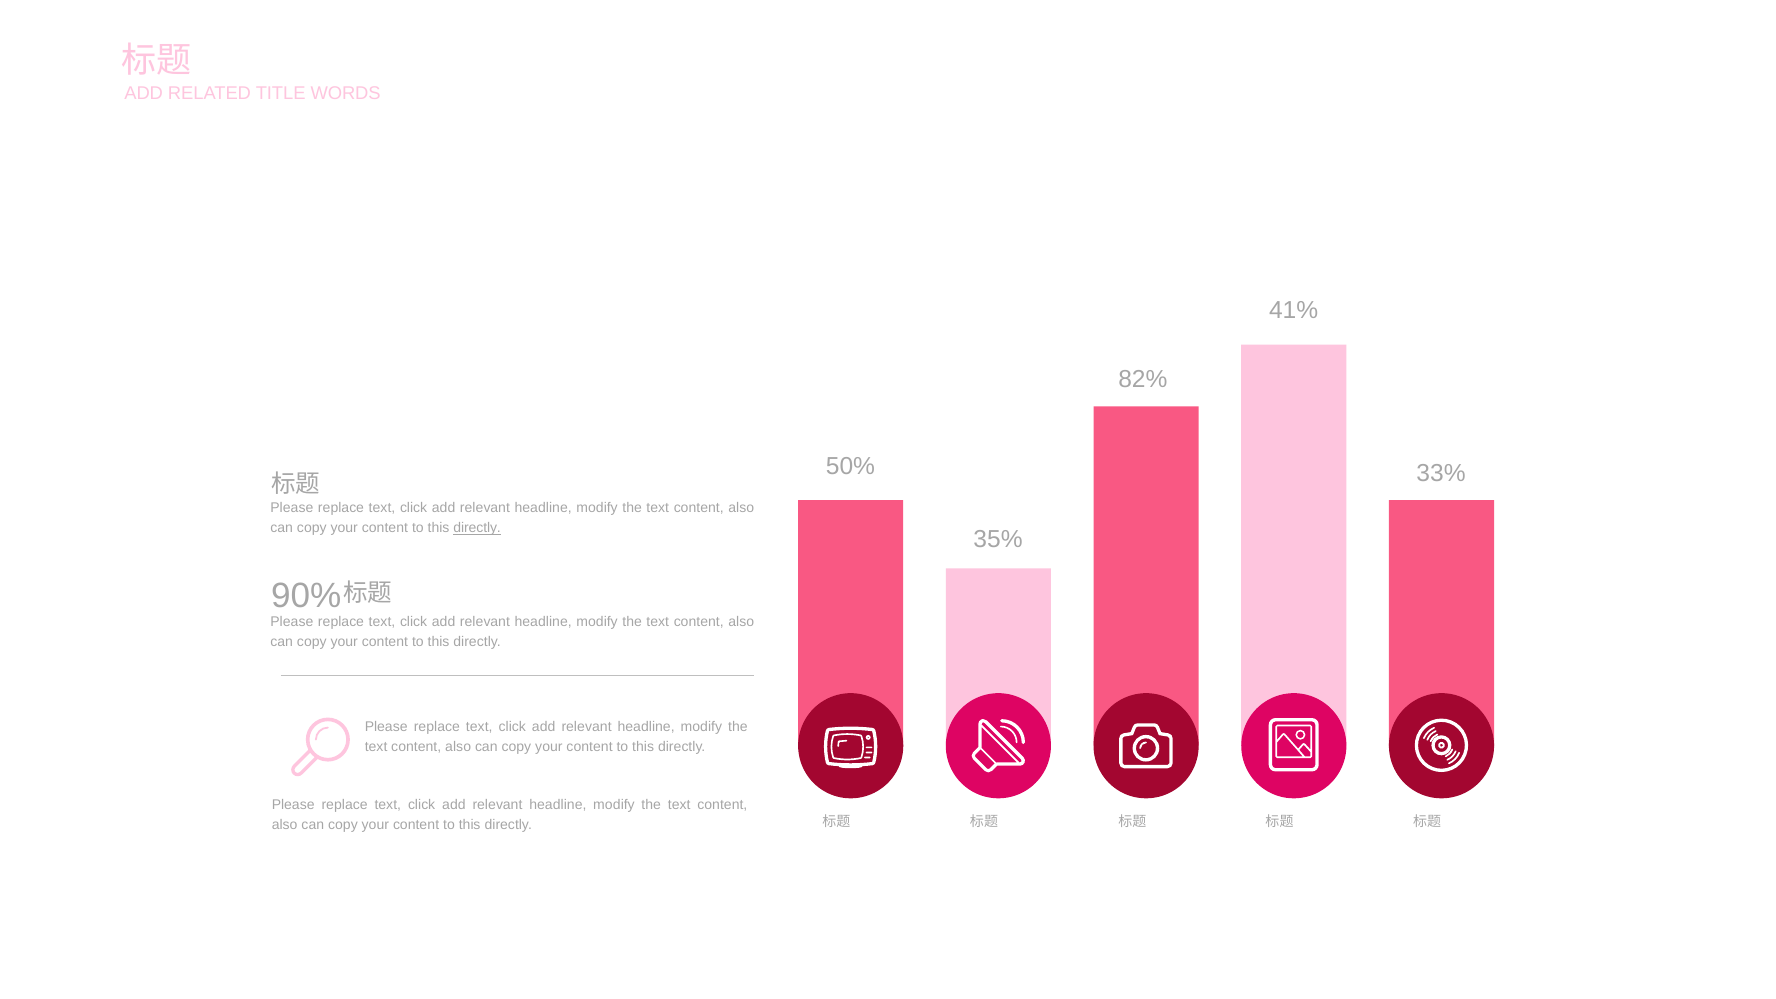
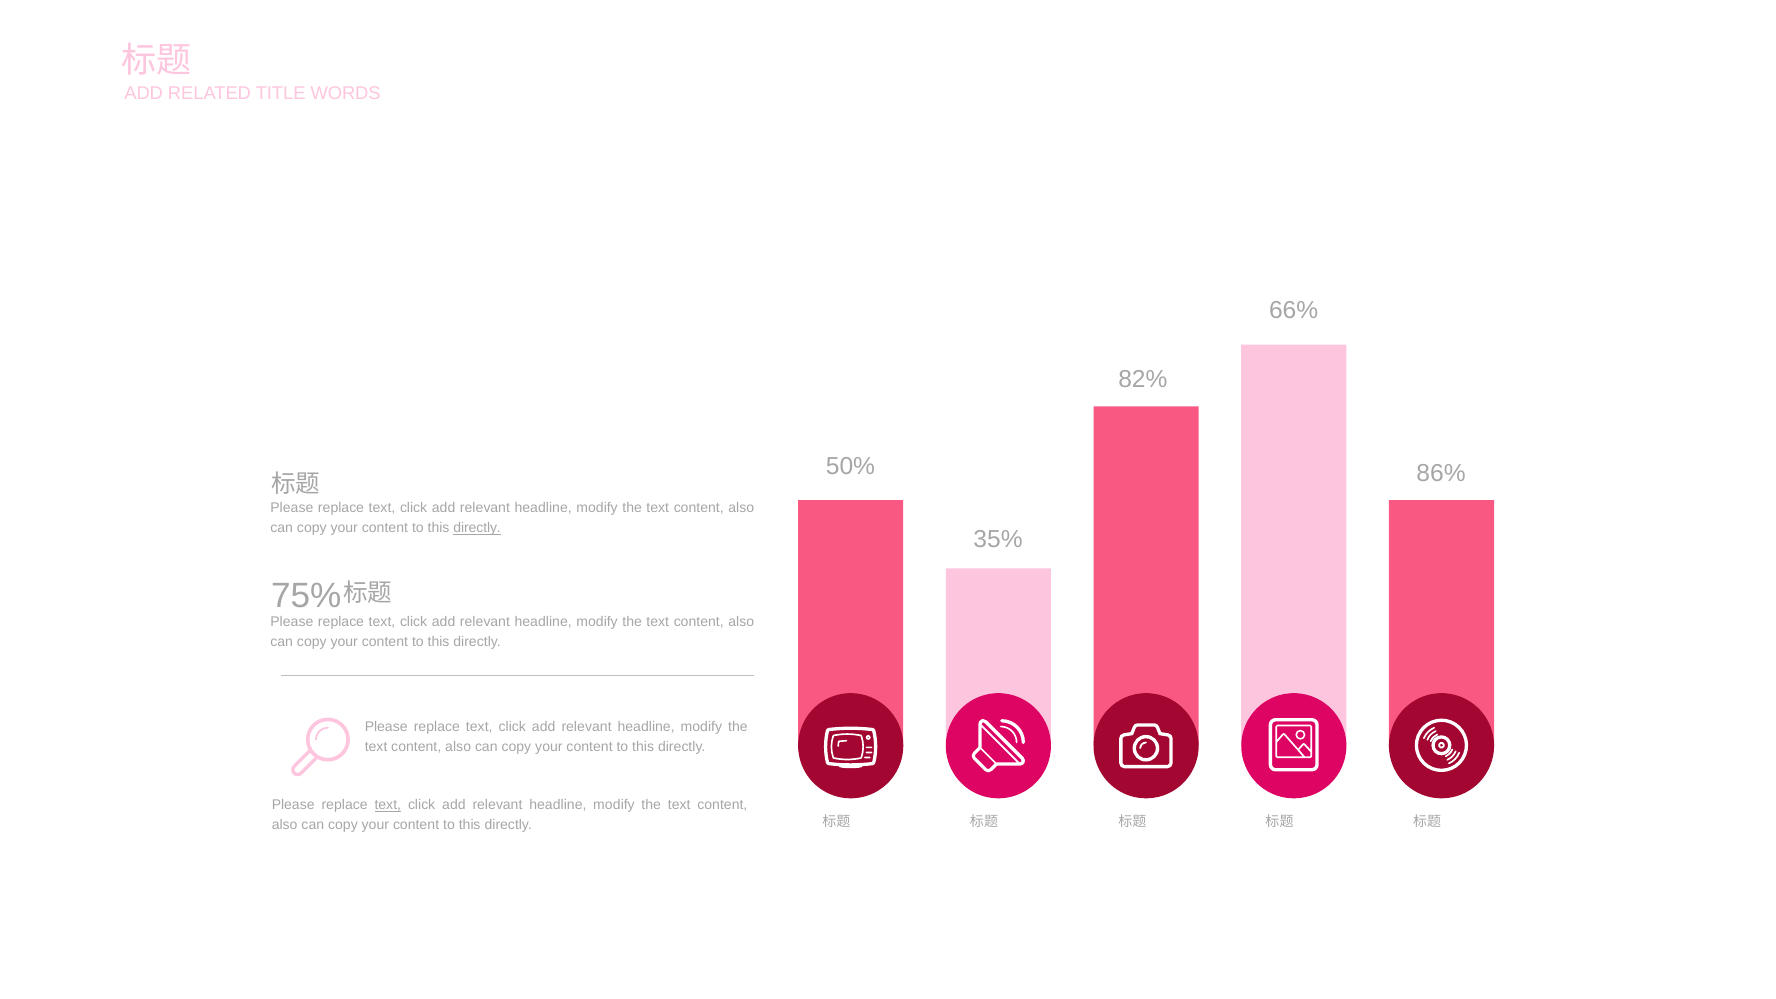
41%: 41% -> 66% (1294, 310)
33%: 33% -> 86% (1441, 474)
90%: 90% -> 75% (306, 596)
text underline: none -> present (388, 805)
